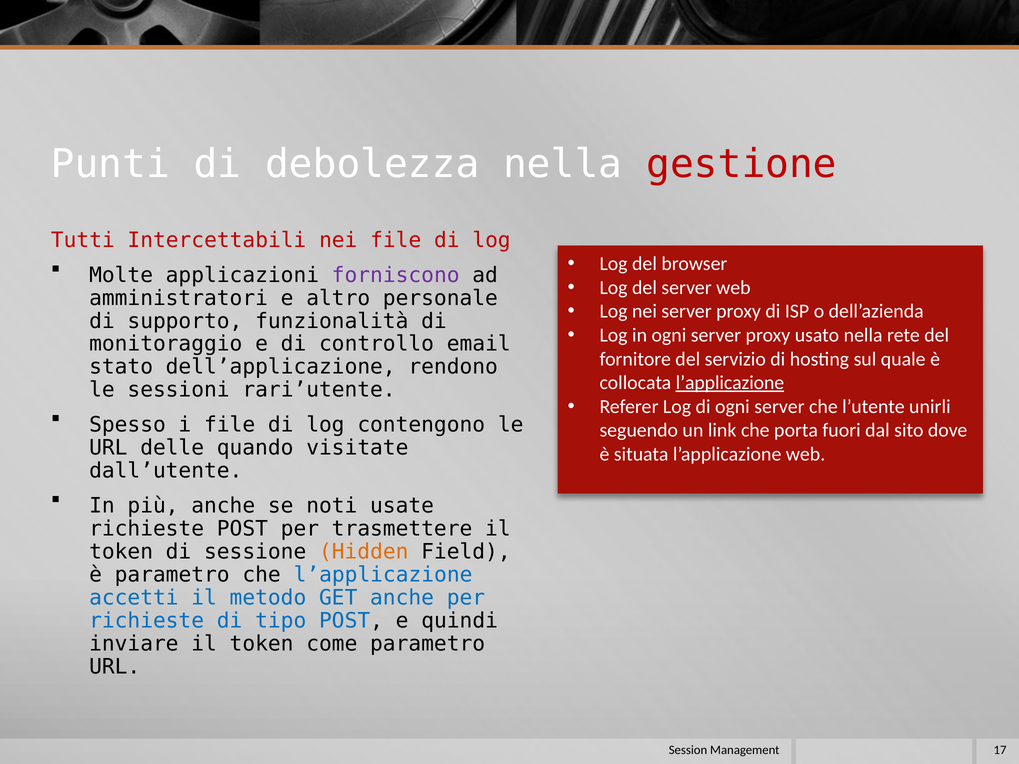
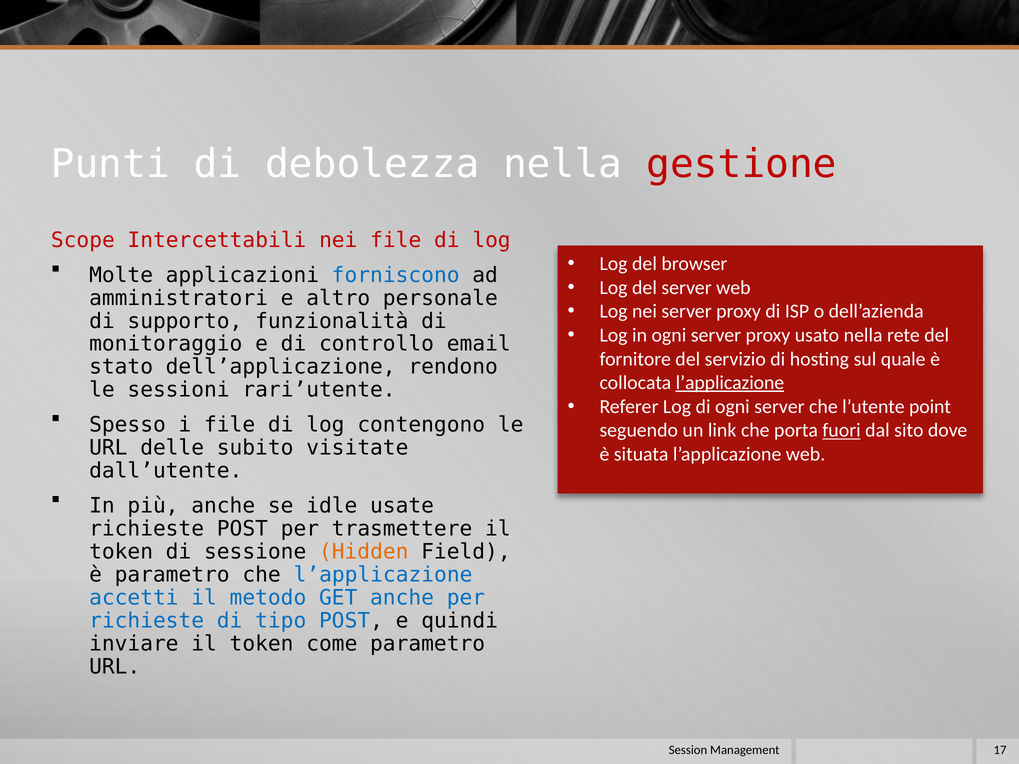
Tutti: Tutti -> Scope (83, 240)
forniscono colour: purple -> blue (396, 275)
unirli: unirli -> point (930, 407)
fuori underline: none -> present (842, 431)
quando: quando -> subito (255, 448)
noti: noti -> idle (332, 506)
